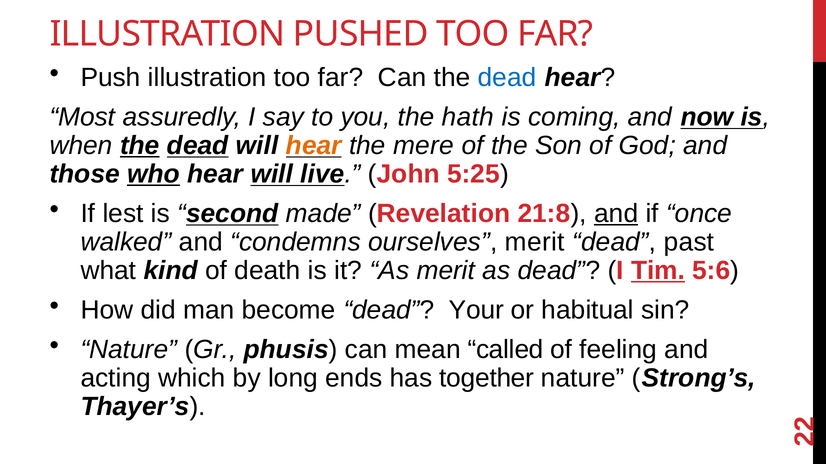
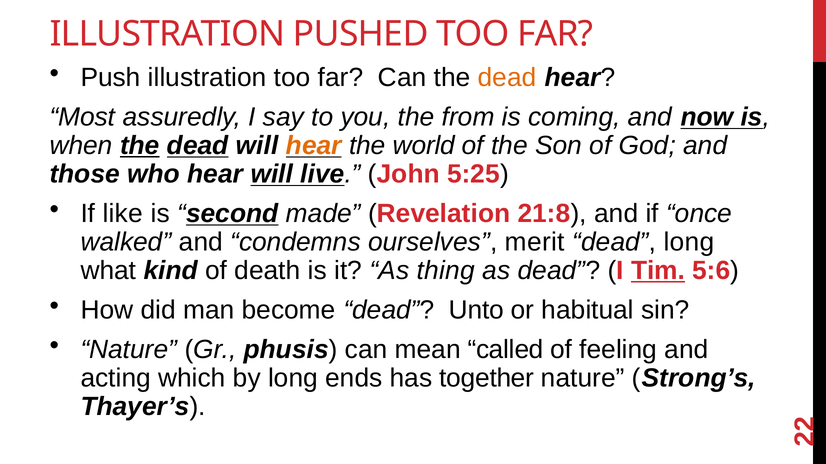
dead colour: blue -> orange (507, 78)
hath: hath -> from (468, 117)
mere: mere -> world (424, 146)
who underline: present -> none (154, 174)
lest: lest -> like (123, 214)
and underline: present -> none (616, 214)
dead past: past -> long (689, 242)
As merit: merit -> thing (446, 271)
Your: Your -> Unto (476, 310)
